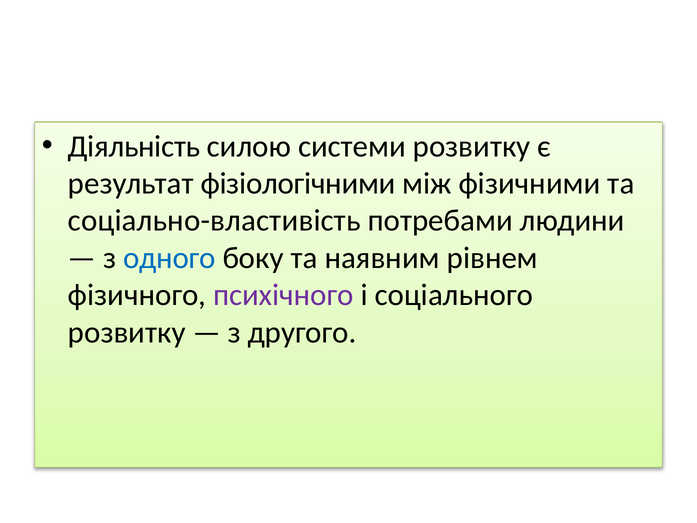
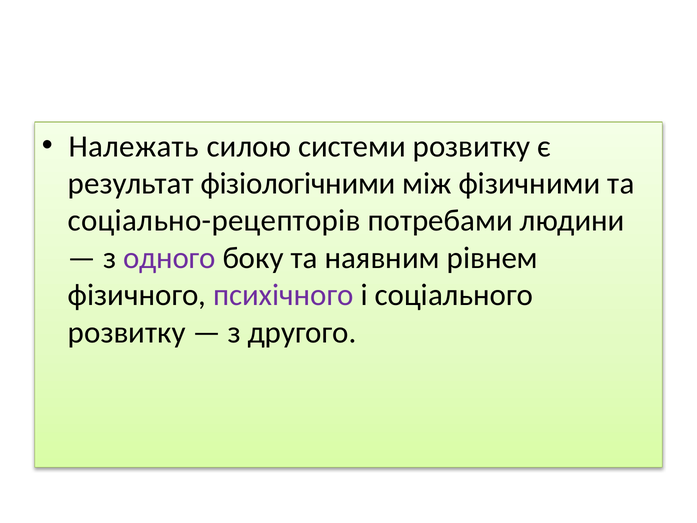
Діяльність: Діяльність -> Належать (134, 146)
соціально-властивість: соціально-властивість -> соціально-рецепторів (214, 221)
одного colour: blue -> purple (169, 258)
